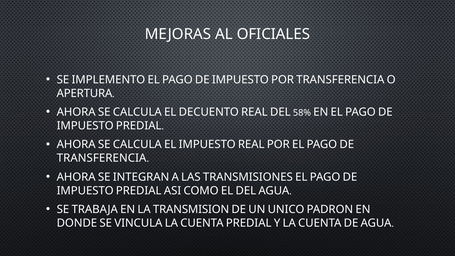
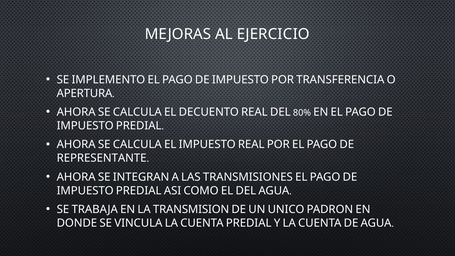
OFICIALES: OFICIALES -> EJERCICIO (273, 34)
58%: 58% -> 80% (302, 113)
TRANSFERENCIA: TRANSFERENCIA -> REPRESENTANTE (102, 158)
